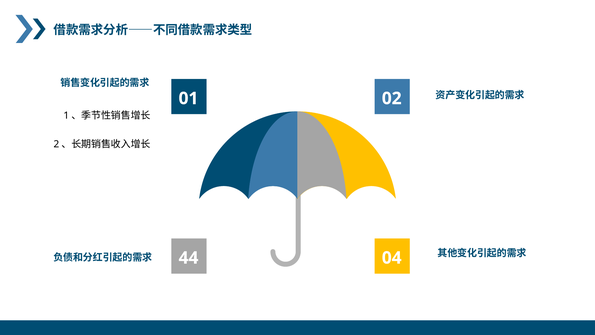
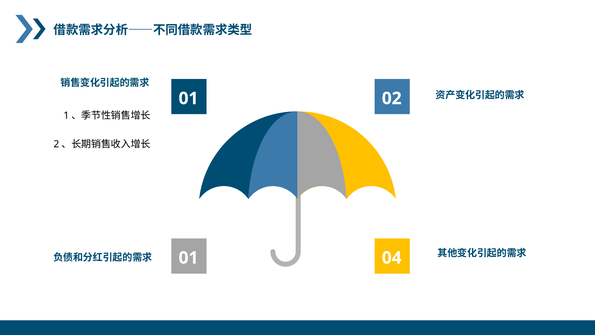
44: 44 -> 01 (188, 258)
